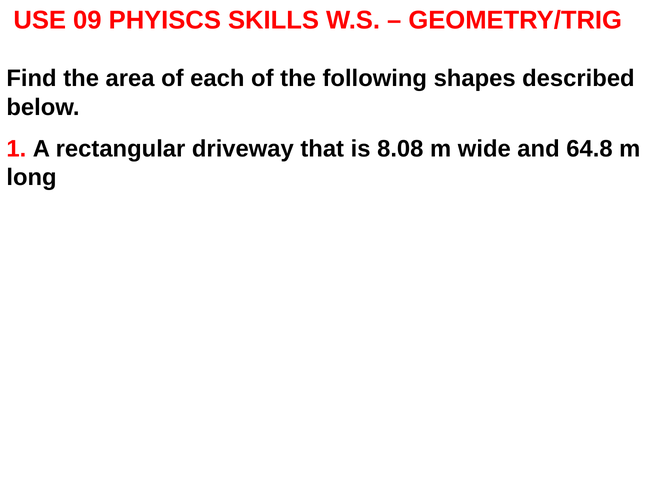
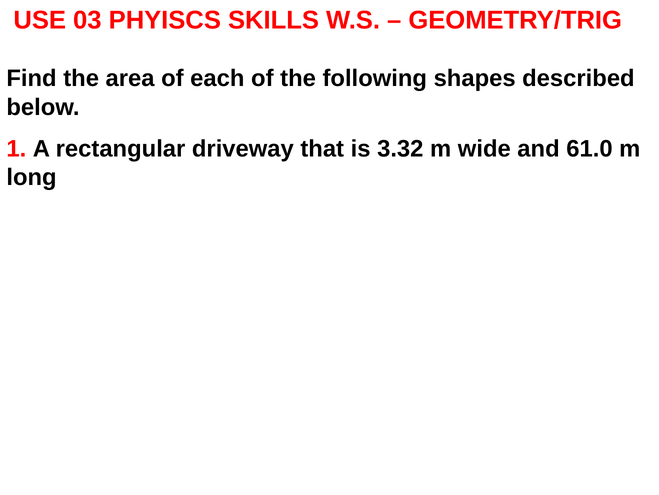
09: 09 -> 03 (87, 20)
8.08: 8.08 -> 3.32 (400, 149)
64.8: 64.8 -> 61.0 (589, 149)
